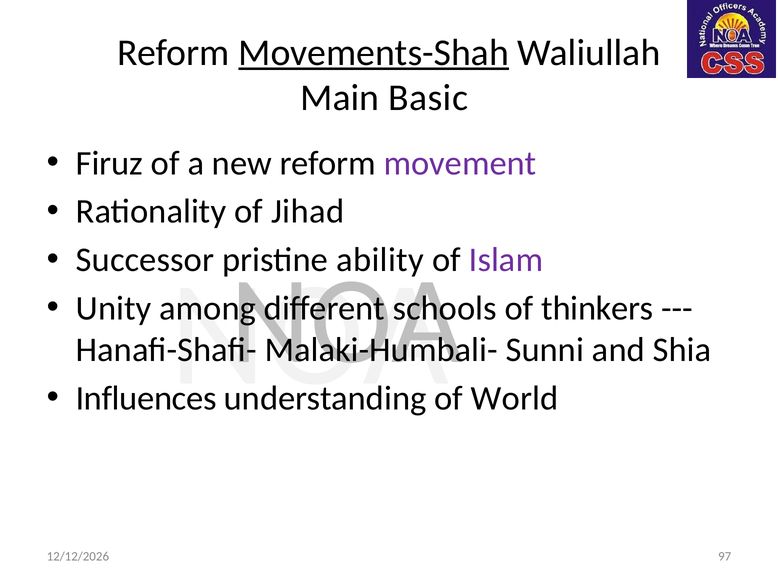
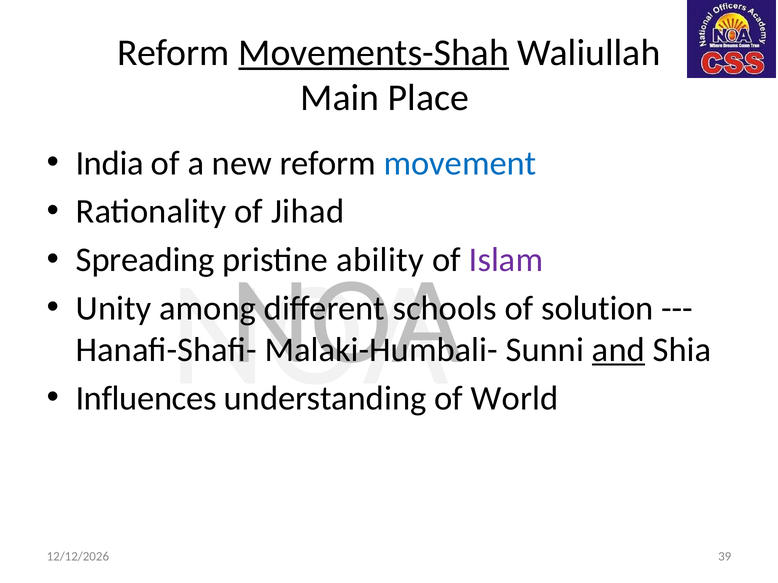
Basic: Basic -> Place (428, 98)
Firuz: Firuz -> India (110, 163)
movement colour: purple -> blue (460, 163)
Successor: Successor -> Spreading (145, 260)
thinkers: thinkers -> solution (597, 309)
and underline: none -> present (618, 350)
97: 97 -> 39 (725, 557)
